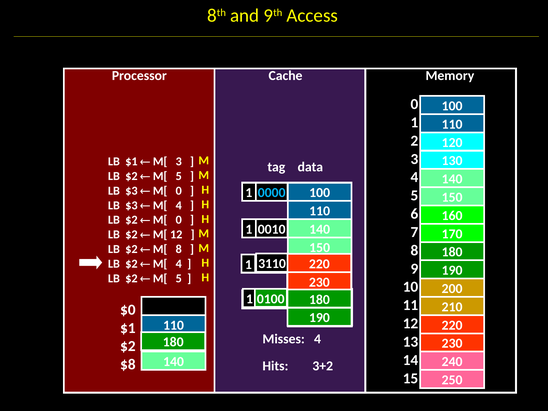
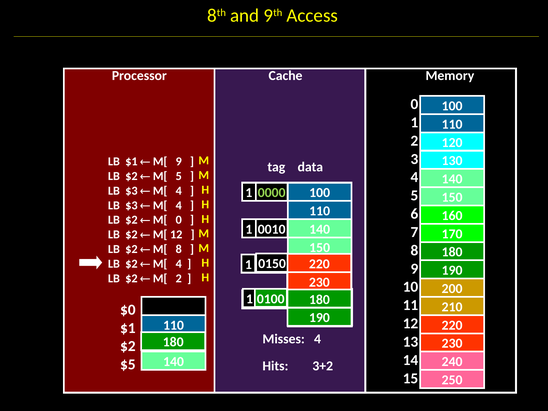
M[ 3: 3 -> 9 (179, 162)
0: 0 -> 4 (179, 191)
0000 colour: light blue -> light green (272, 193)
3110: 3110 -> 0150 (272, 264)
5: 5 -> 2 (179, 278)
$8: $8 -> $5 (128, 365)
